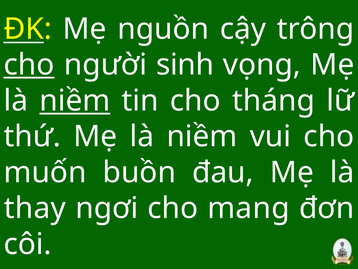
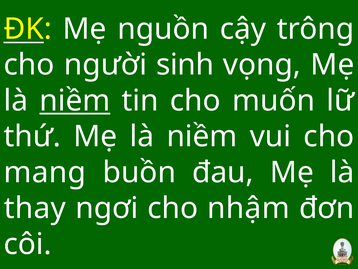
cho underline: present -> none (29, 65)
tháng: tháng -> muốn (274, 101)
muốn: muốn -> mang (45, 172)
mang: mang -> nhậm (248, 208)
